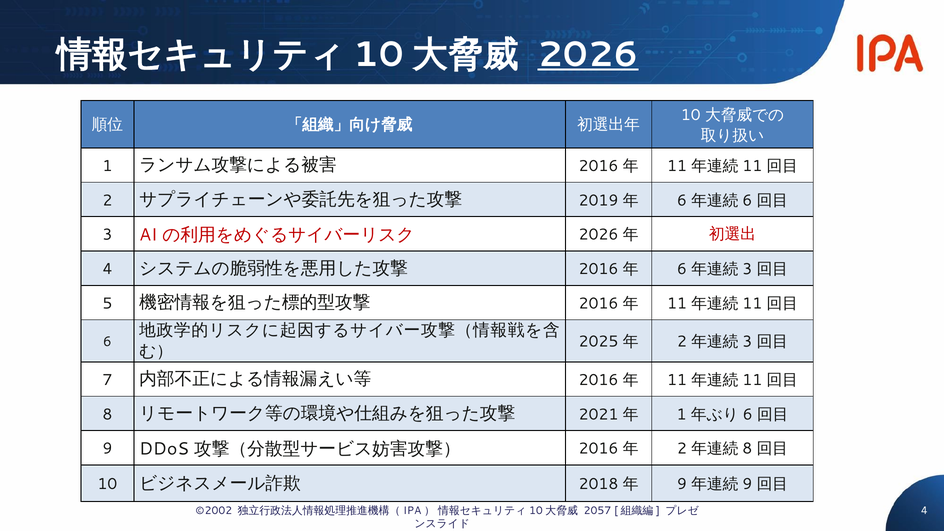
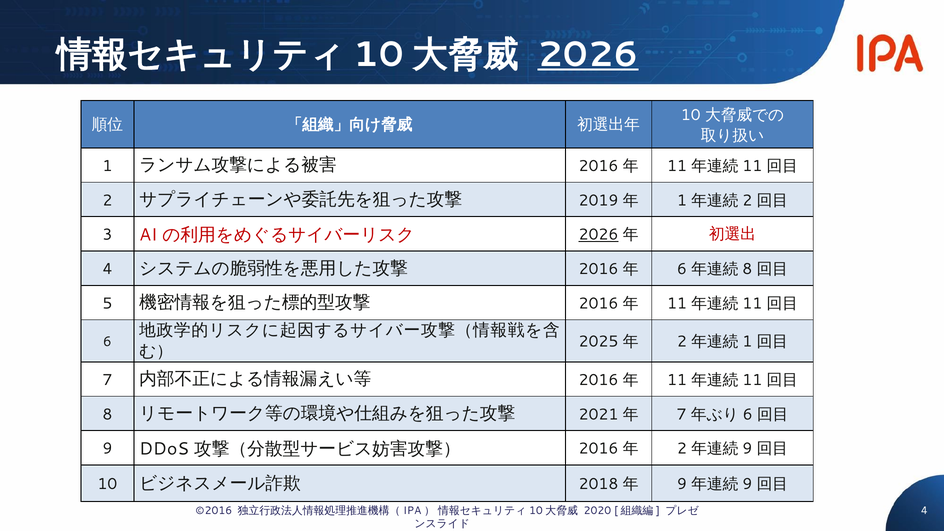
6: 6 -> 1 (682, 200)
6: 6 -> 2 (747, 200)
2026 underline: none -> present (599, 235)
3: 3 -> 8 (747, 269)
3: 3 -> 1 (747, 342)
1: 1 -> 7 (682, 414)
8: 8 -> 9 (747, 449)
©2002: ©2002 -> ©2016 (214, 511)
2057: 2057 -> 2020 (597, 511)
